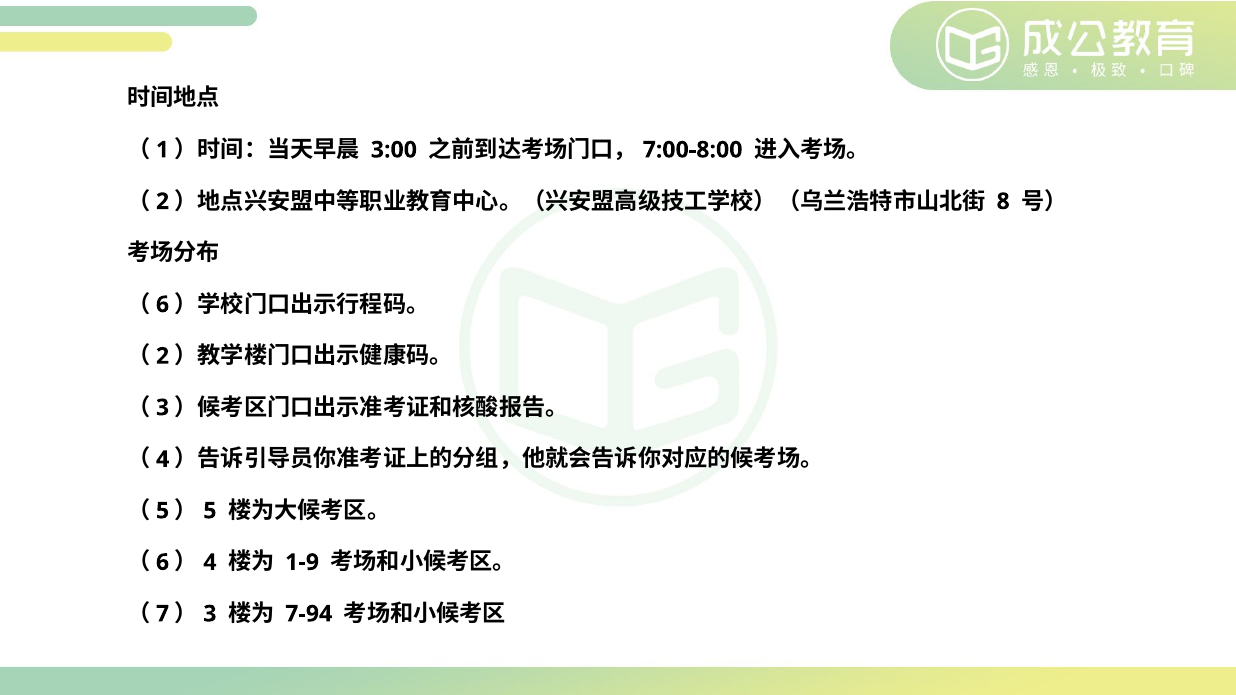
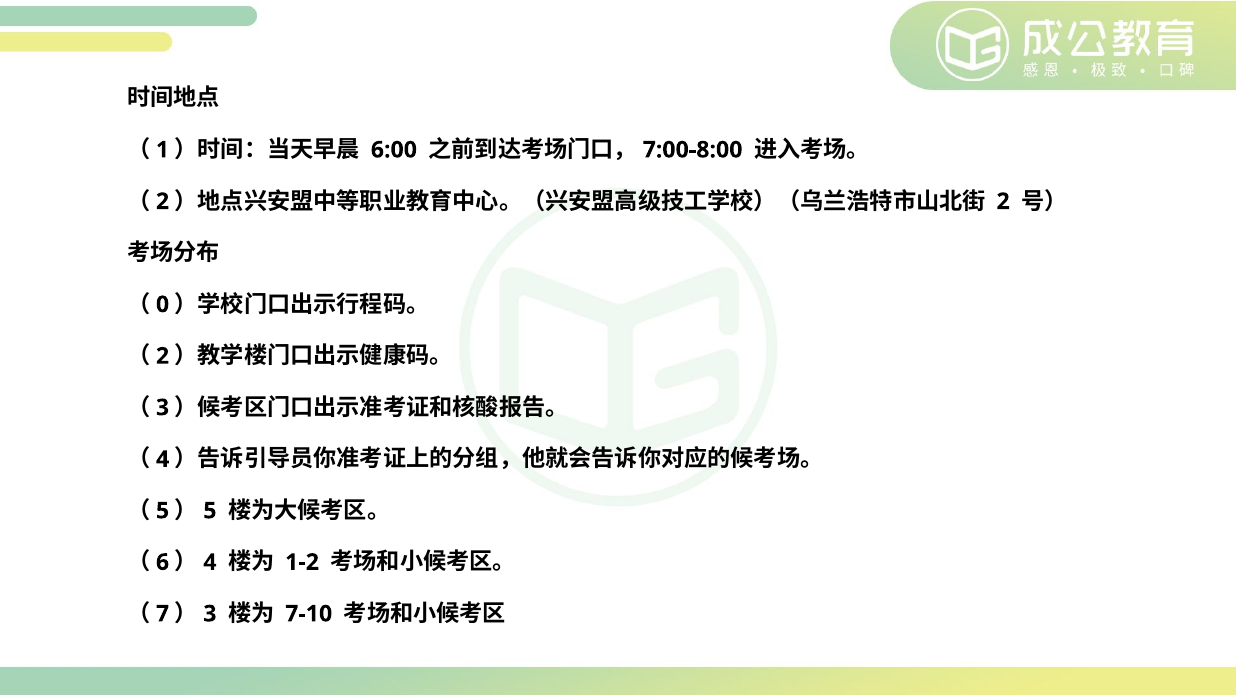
3:00: 3:00 -> 6:00 (394, 150)
8: 8 -> 2 (1003, 201)
6: 6 -> 0 (163, 305)
1-9: 1-9 -> 1-2 (302, 562)
7-94: 7-94 -> 7-10 (309, 614)
